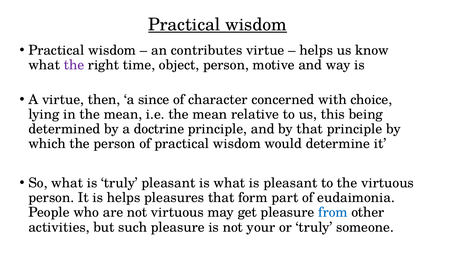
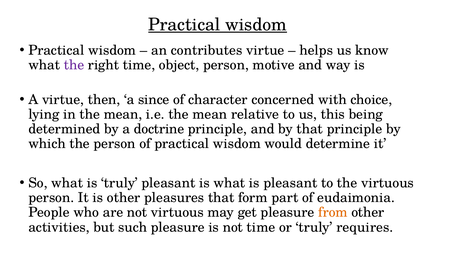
is helps: helps -> other (124, 197)
from colour: blue -> orange (333, 212)
not your: your -> time (261, 227)
someone: someone -> requires (365, 227)
